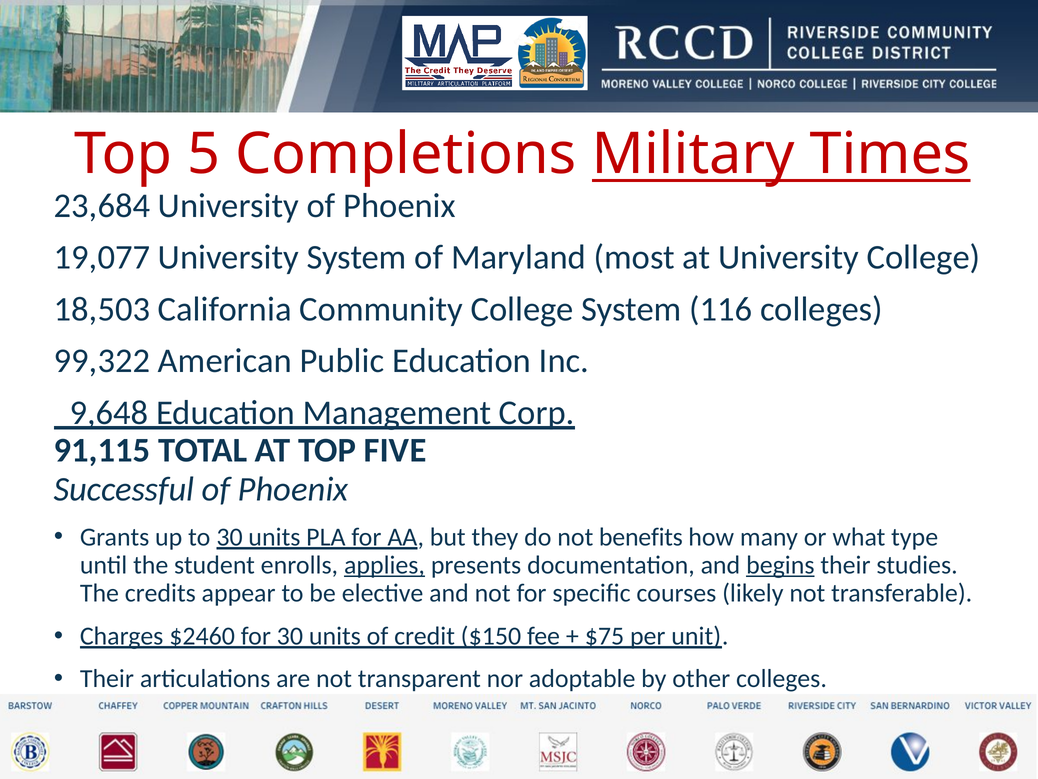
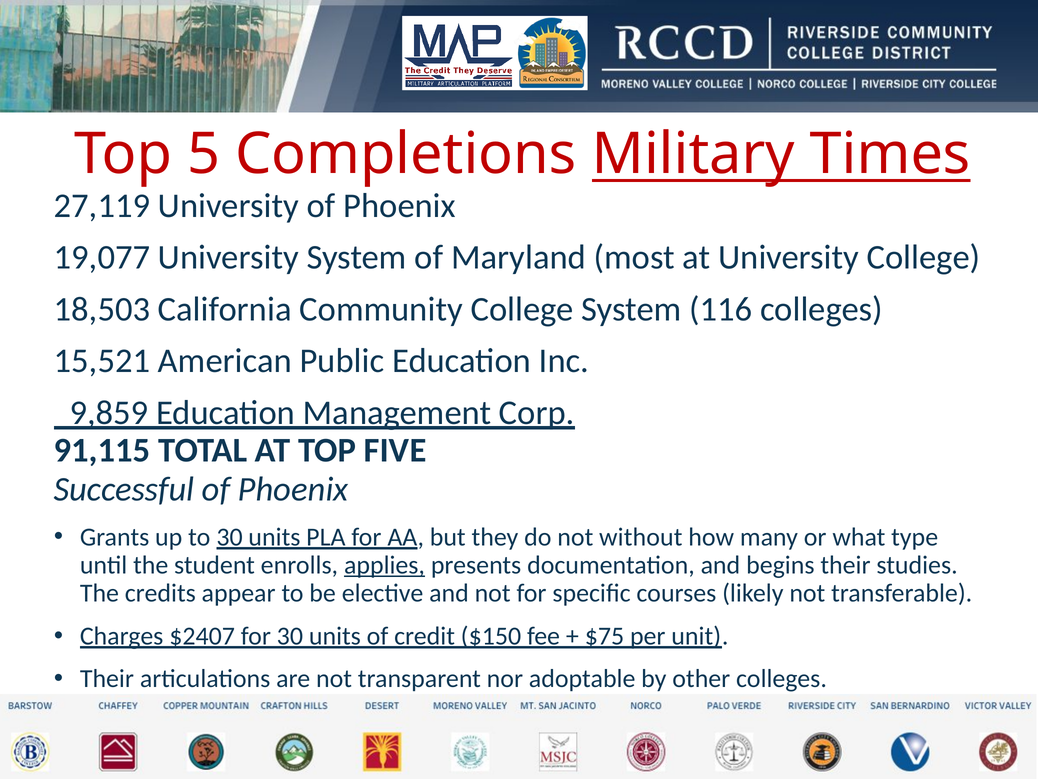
23,684: 23,684 -> 27,119 (102, 205)
99,322: 99,322 -> 15,521 (102, 361)
9,648: 9,648 -> 9,859 (109, 413)
benefits: benefits -> without (641, 537)
begins underline: present -> none (780, 565)
$2460: $2460 -> $2407 (202, 636)
